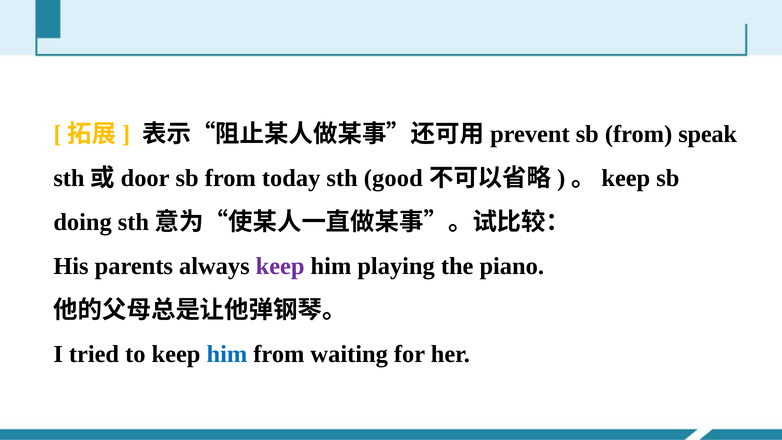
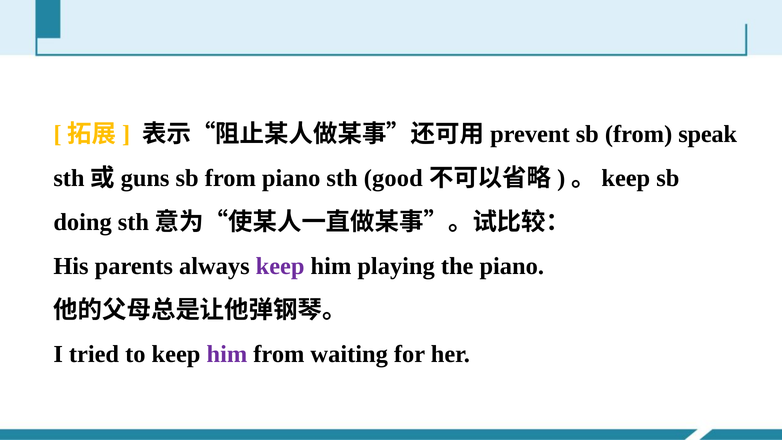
door: door -> guns (145, 178)
from today: today -> piano (291, 178)
him colour: blue -> purple (227, 354)
